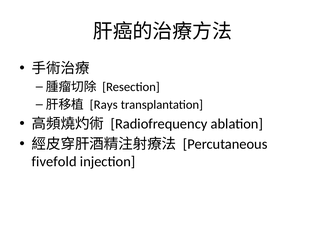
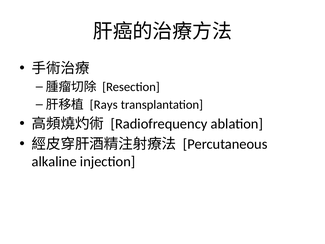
fivefold: fivefold -> alkaline (54, 161)
